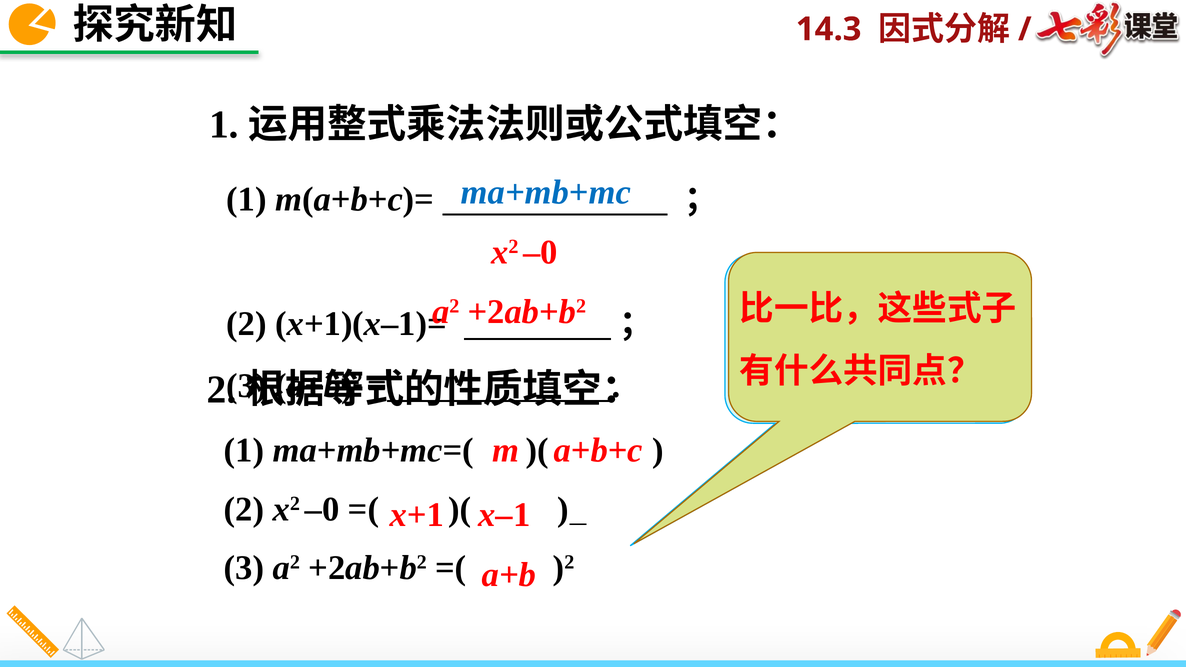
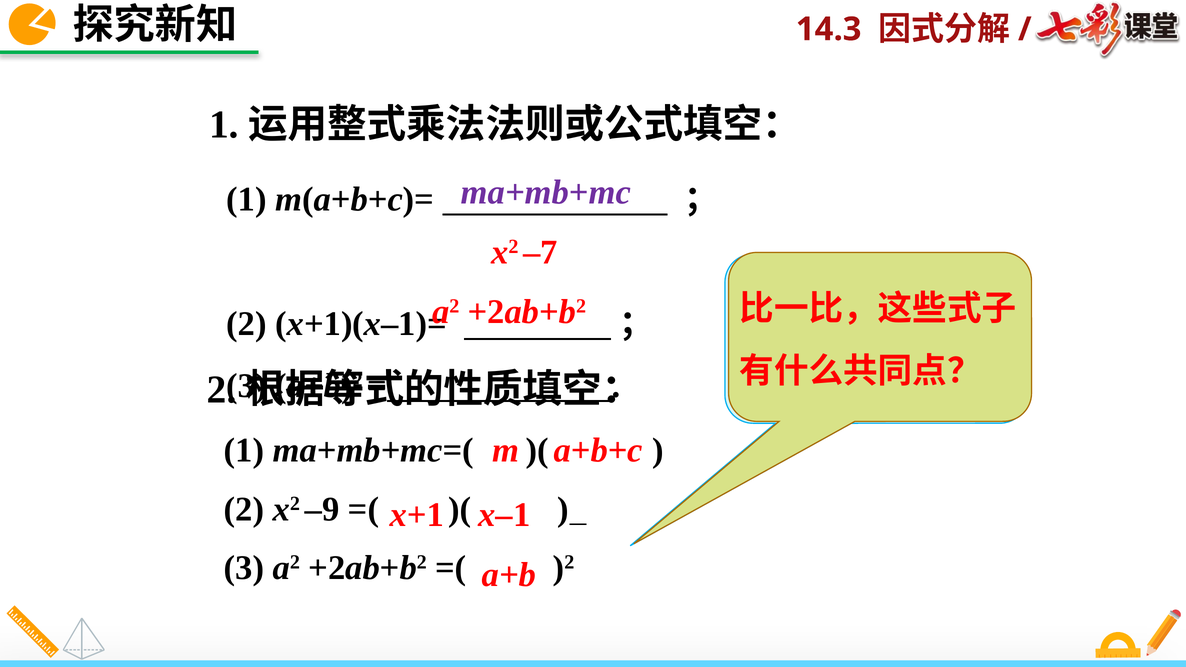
ma+mb+mc colour: blue -> purple (546, 192)
–0: –0 -> –7 (541, 252)
2 x2 –0: –0 -> –9 (322, 509)
